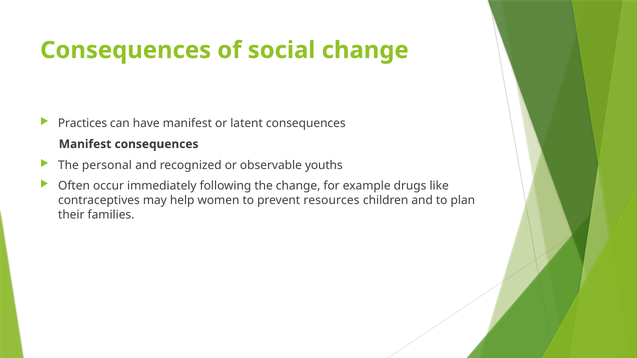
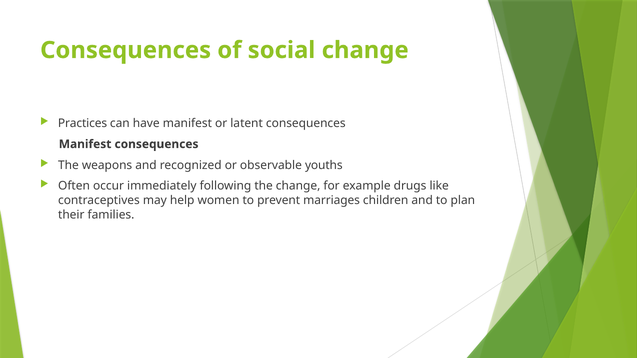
personal: personal -> weapons (107, 165)
resources: resources -> marriages (332, 201)
